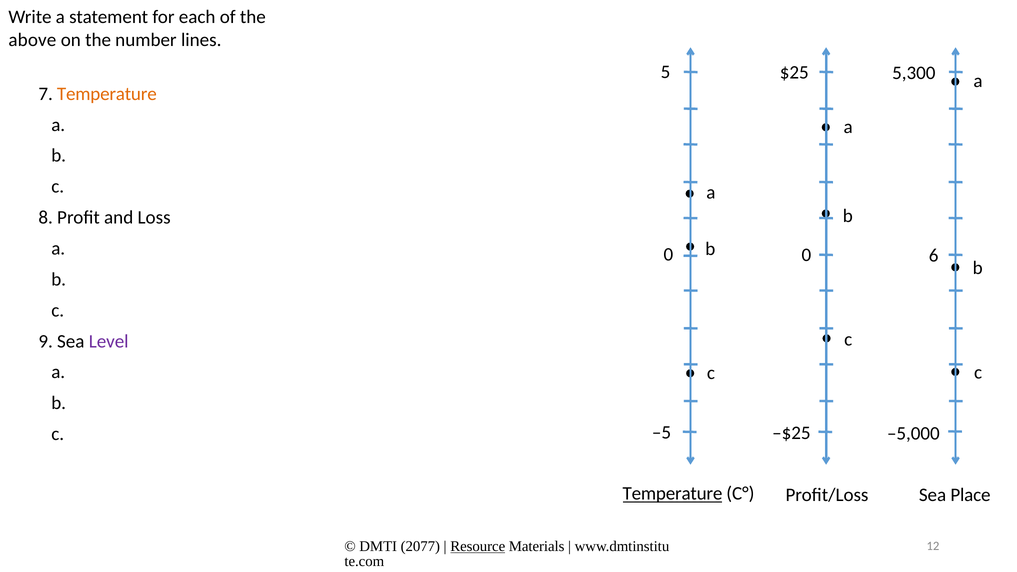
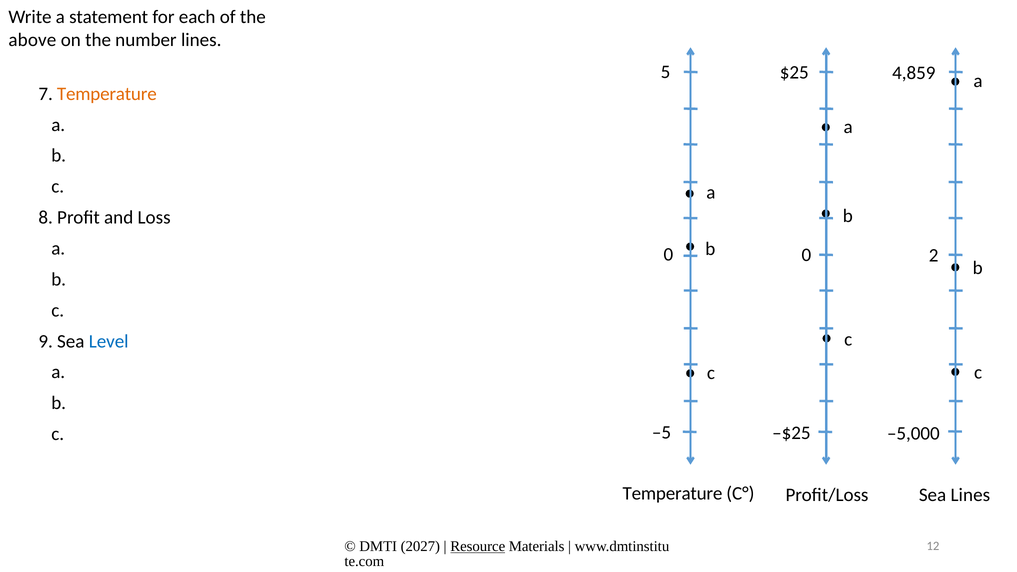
5,300: 5,300 -> 4,859 (914, 73)
6: 6 -> 2 (934, 255)
Level colour: purple -> blue (109, 341)
Temperature underline: present -> none (672, 494)
Sea Place: Place -> Lines (970, 495)
2077: 2077 -> 2027 (420, 546)
